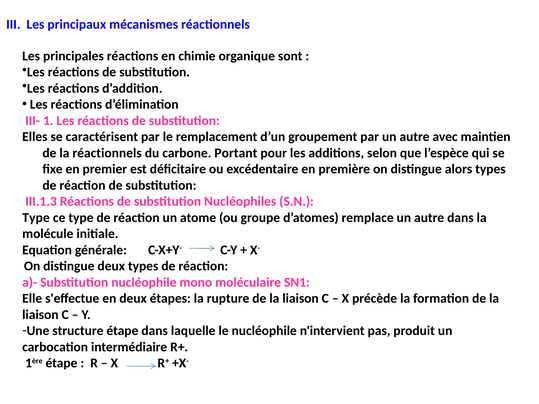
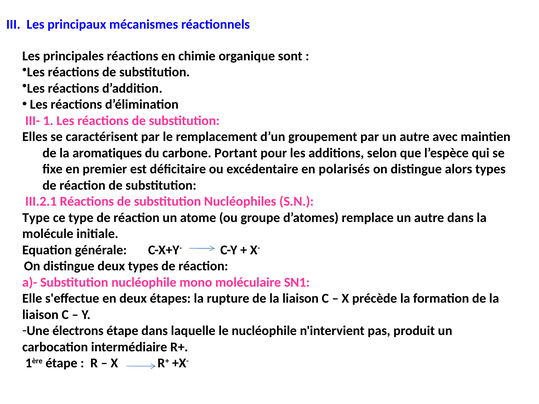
la réactionnels: réactionnels -> aromatiques (107, 153)
première: première -> polarisés (344, 169)
III.1.3: III.1.3 -> III.2.1 (41, 202)
structure: structure -> électrons (78, 331)
